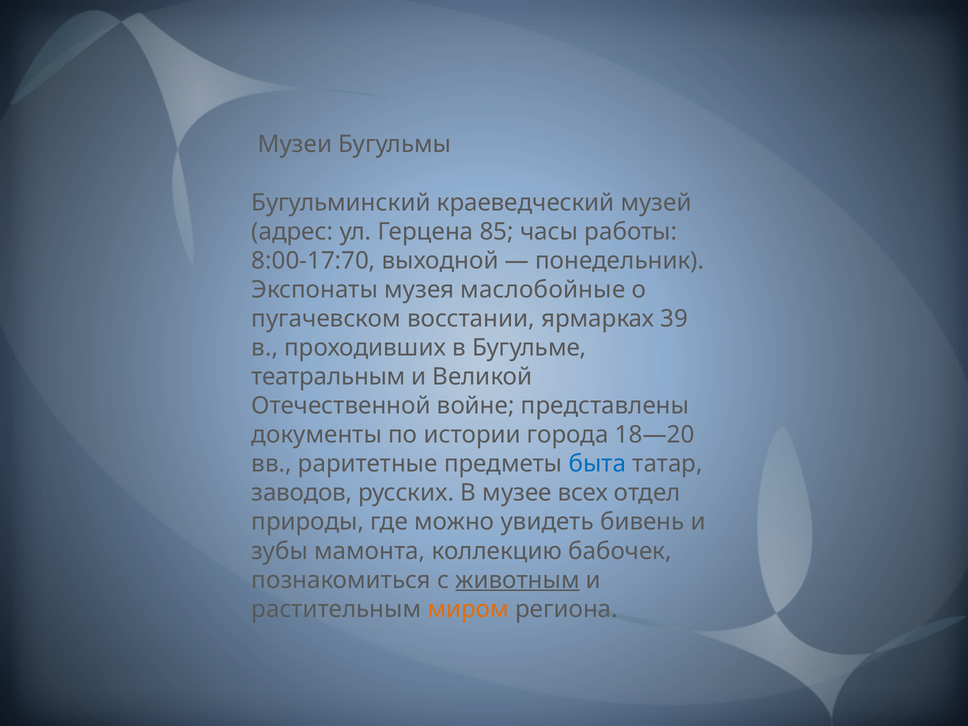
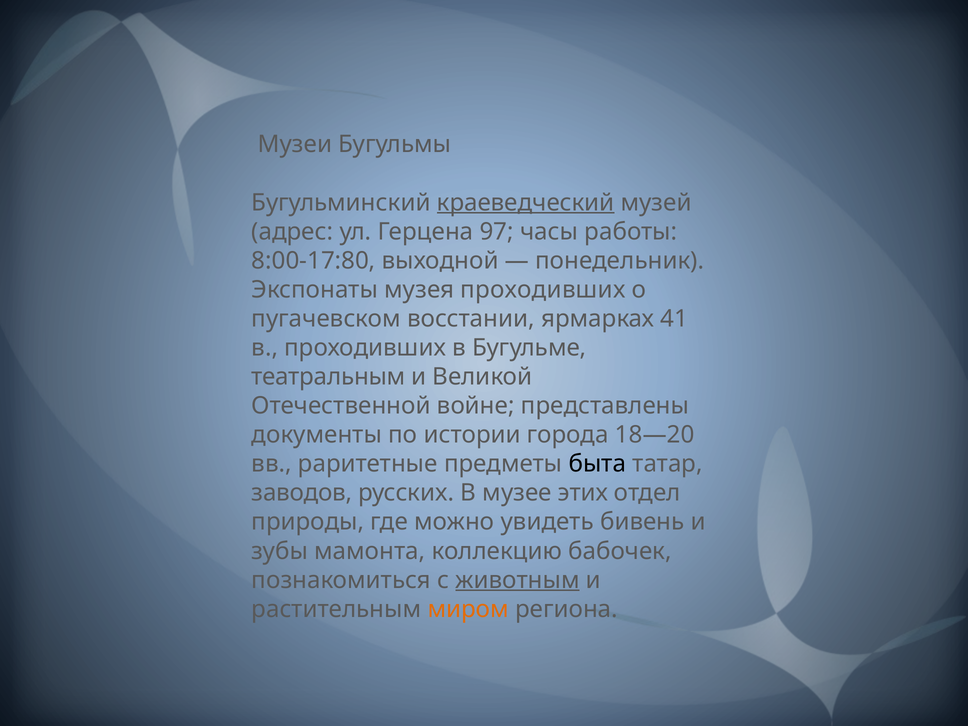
краеведческий underline: none -> present (526, 203)
85: 85 -> 97 (497, 232)
8:00-17:70: 8:00-17:70 -> 8:00-17:80 (313, 261)
музея маслобойные: маслобойные -> проходивших (543, 290)
39: 39 -> 41 (674, 319)
быта colour: blue -> black (597, 464)
всех: всех -> этих (583, 493)
